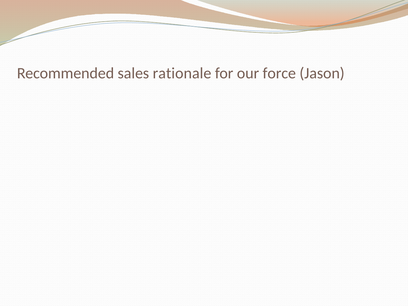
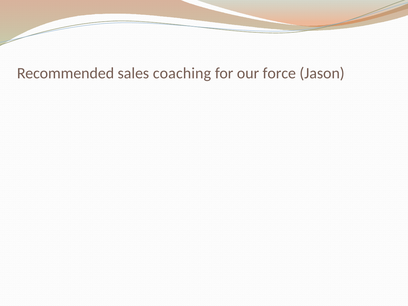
rationale: rationale -> coaching (182, 73)
